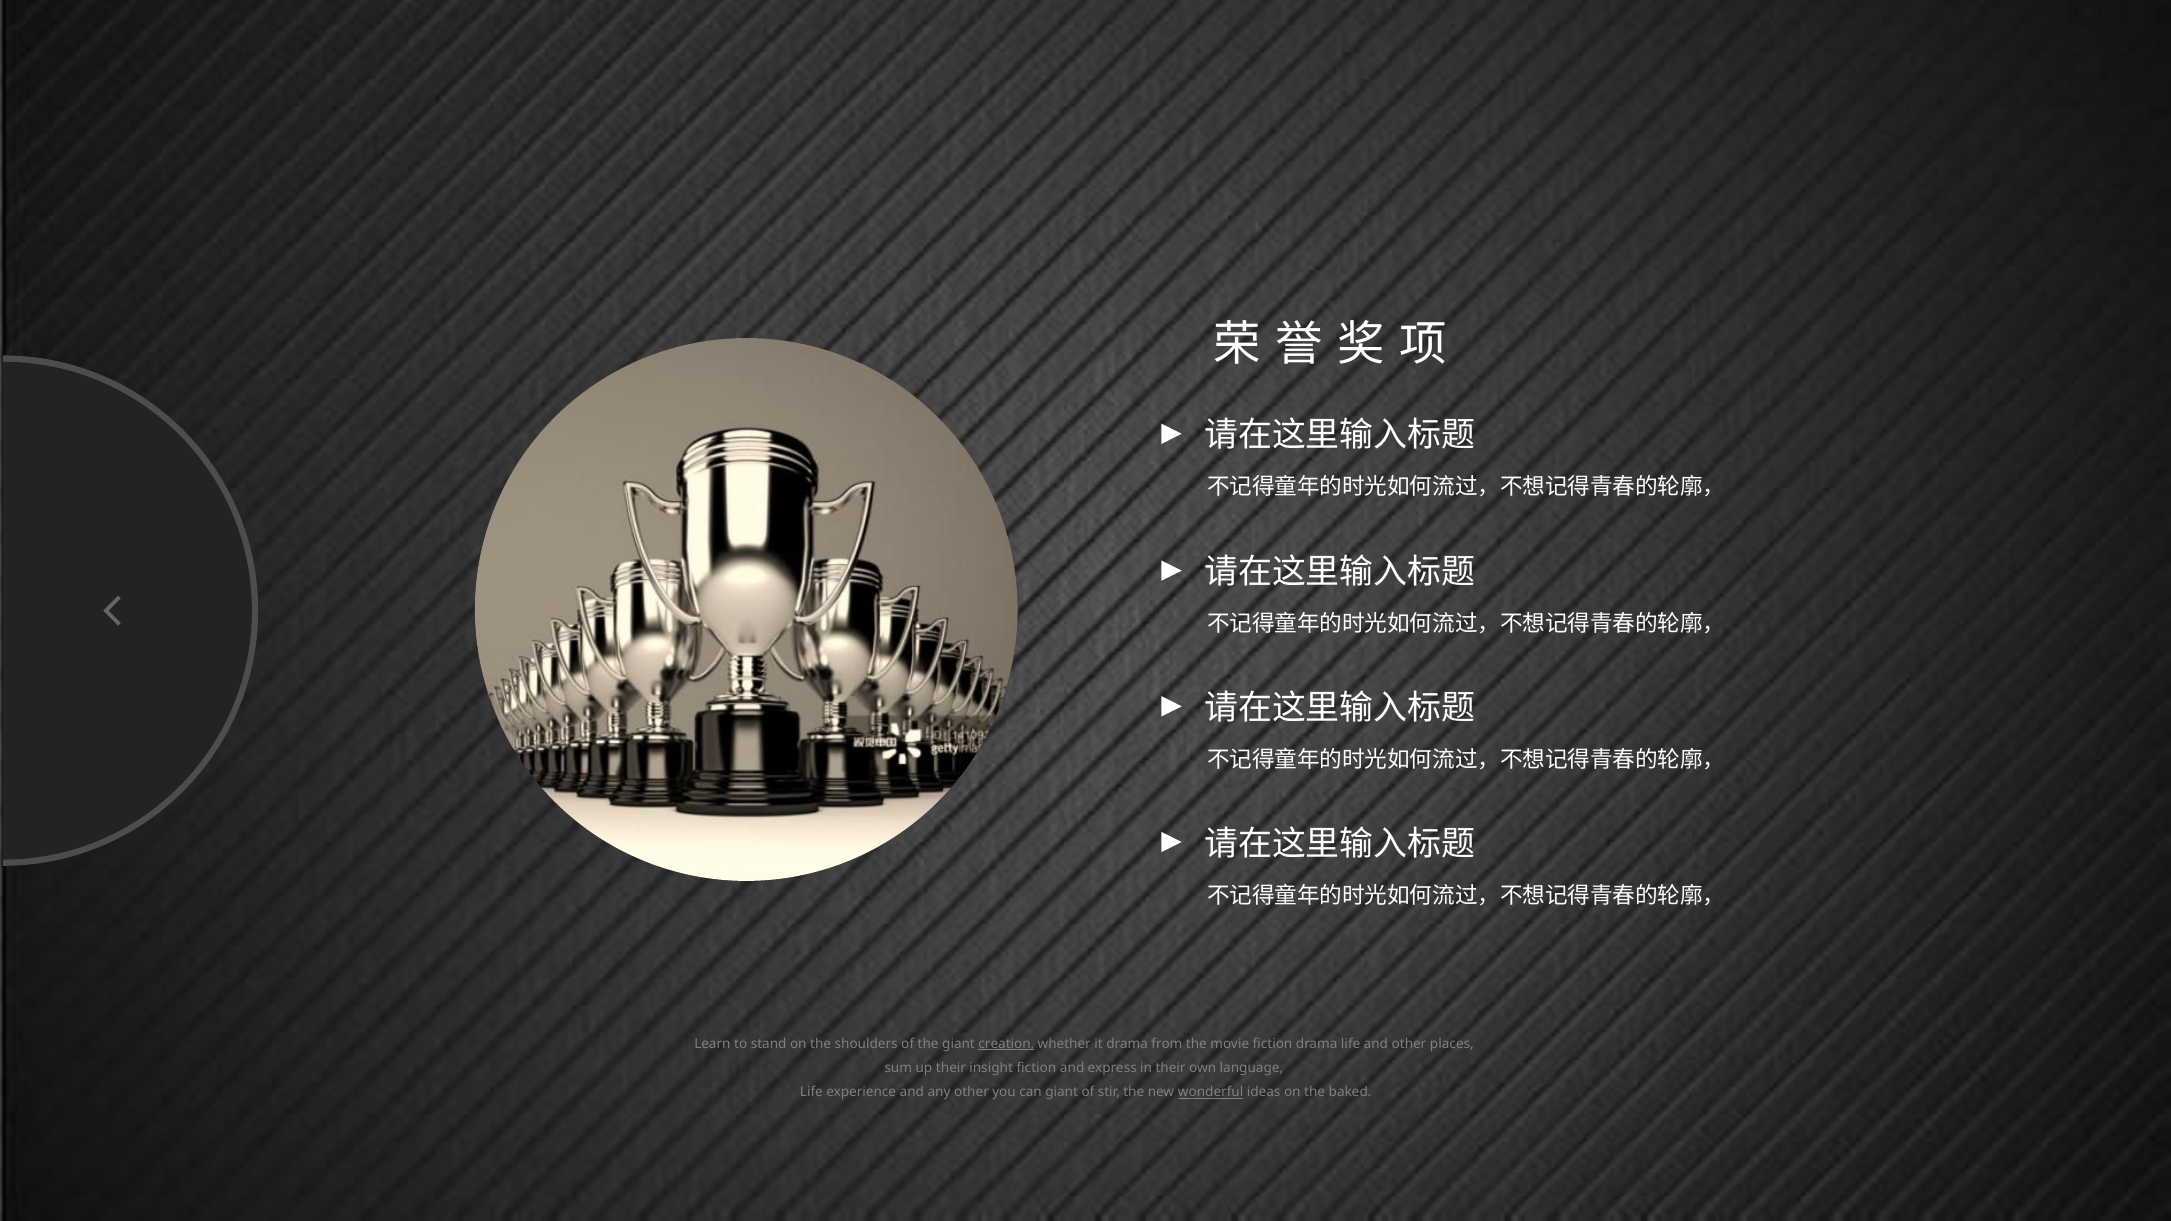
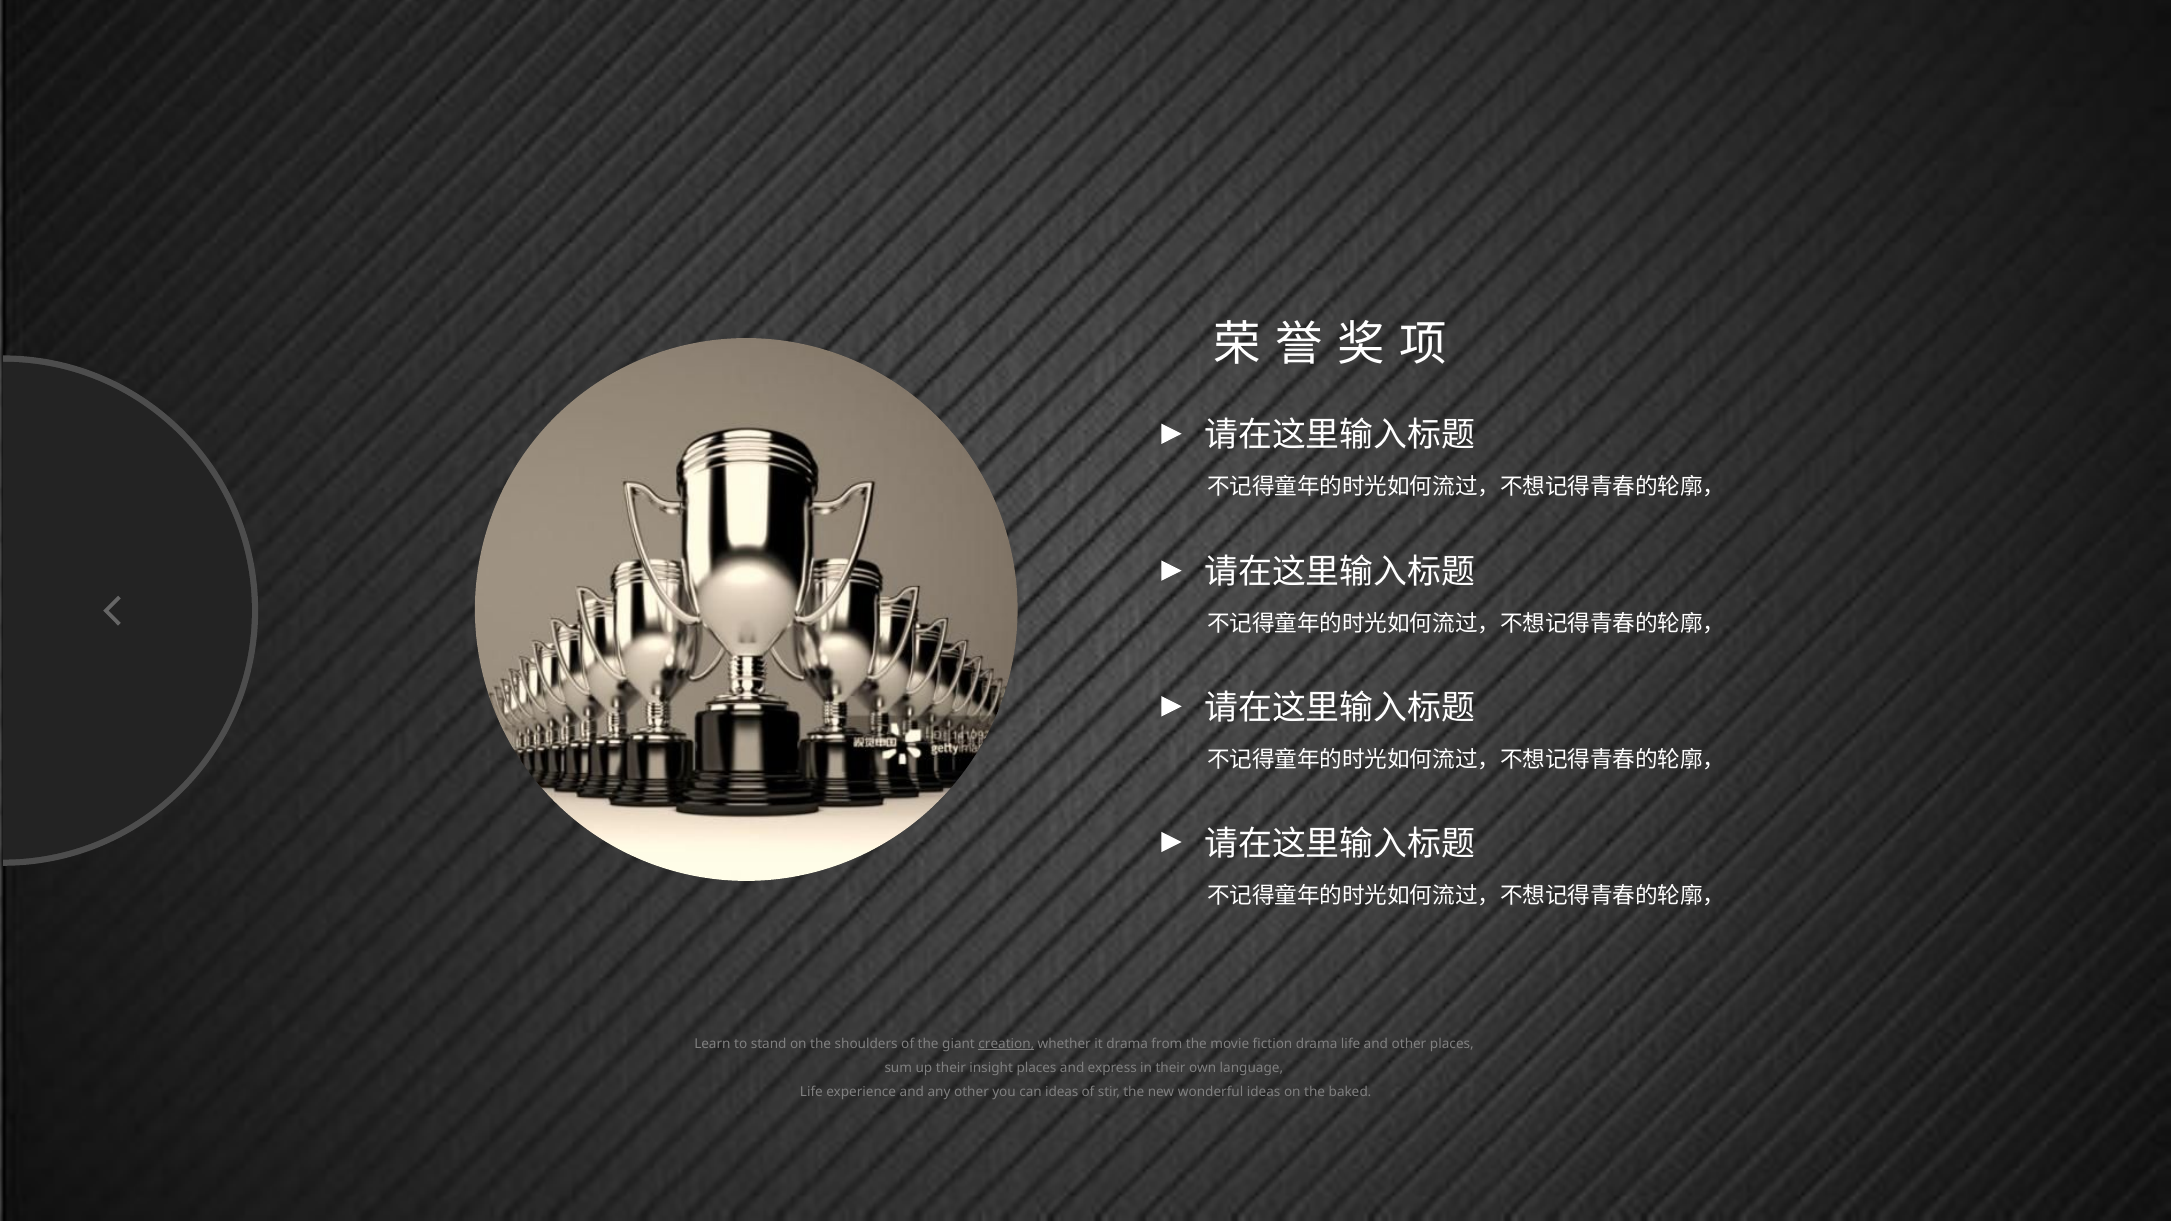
insight fiction: fiction -> places (1036, 1068)
can giant: giant -> ideas (1062, 1092)
wonderful underline: present -> none (1211, 1092)
